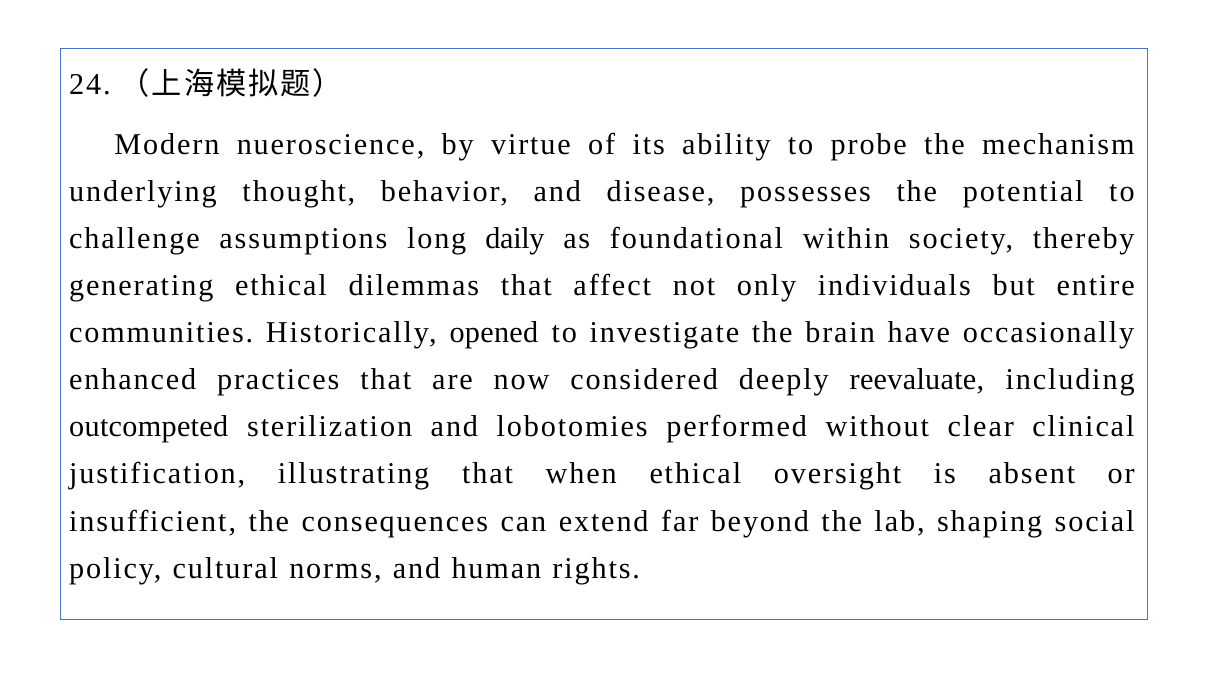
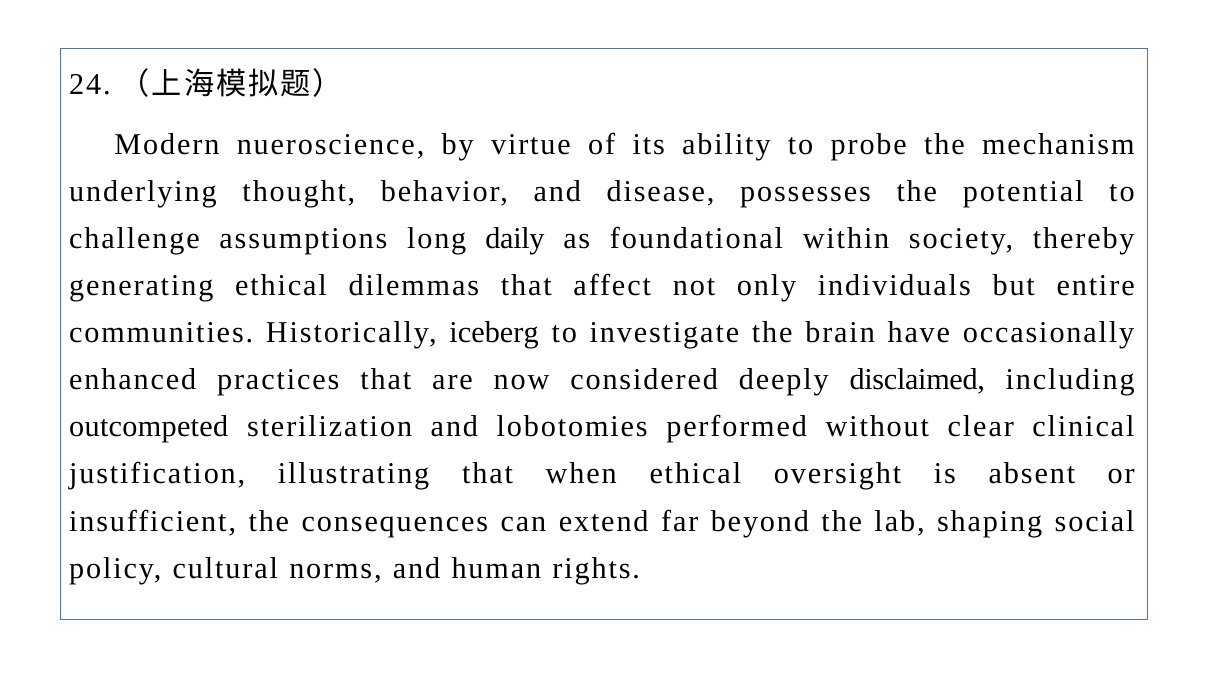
opened: opened -> iceberg (494, 332)
reevaluate: reevaluate -> disclaimed (917, 379)
